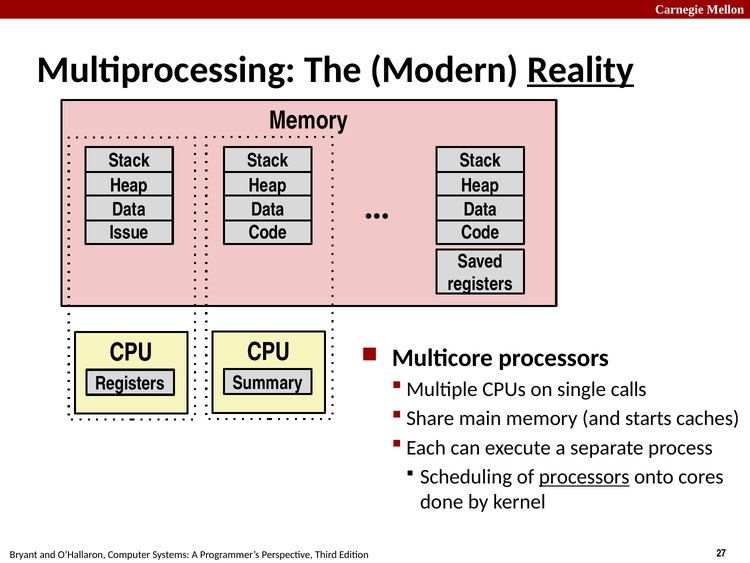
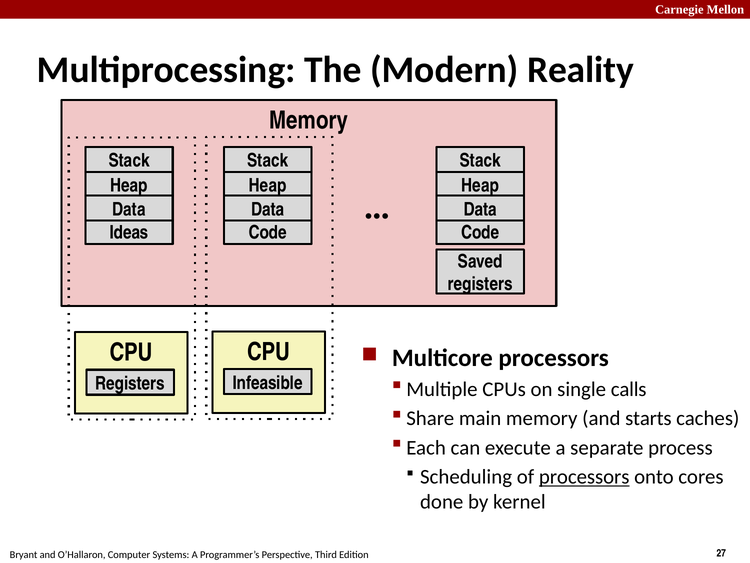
Reality underline: present -> none (581, 70)
Issue: Issue -> Ideas (129, 233)
Summary: Summary -> Infeasible (268, 383)
